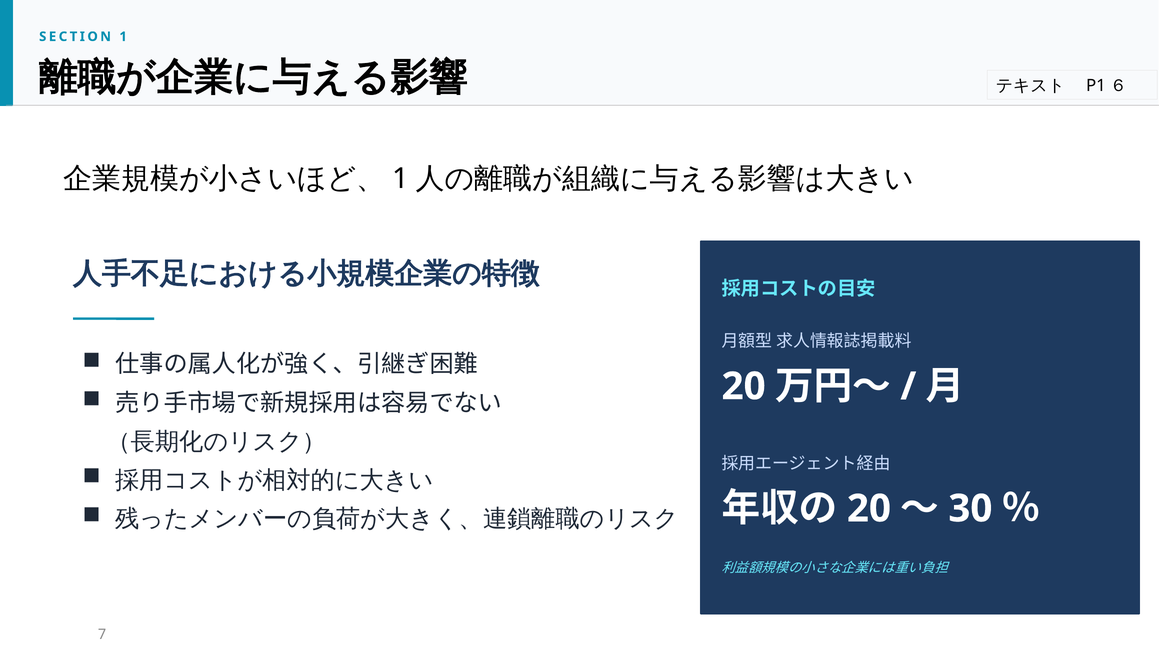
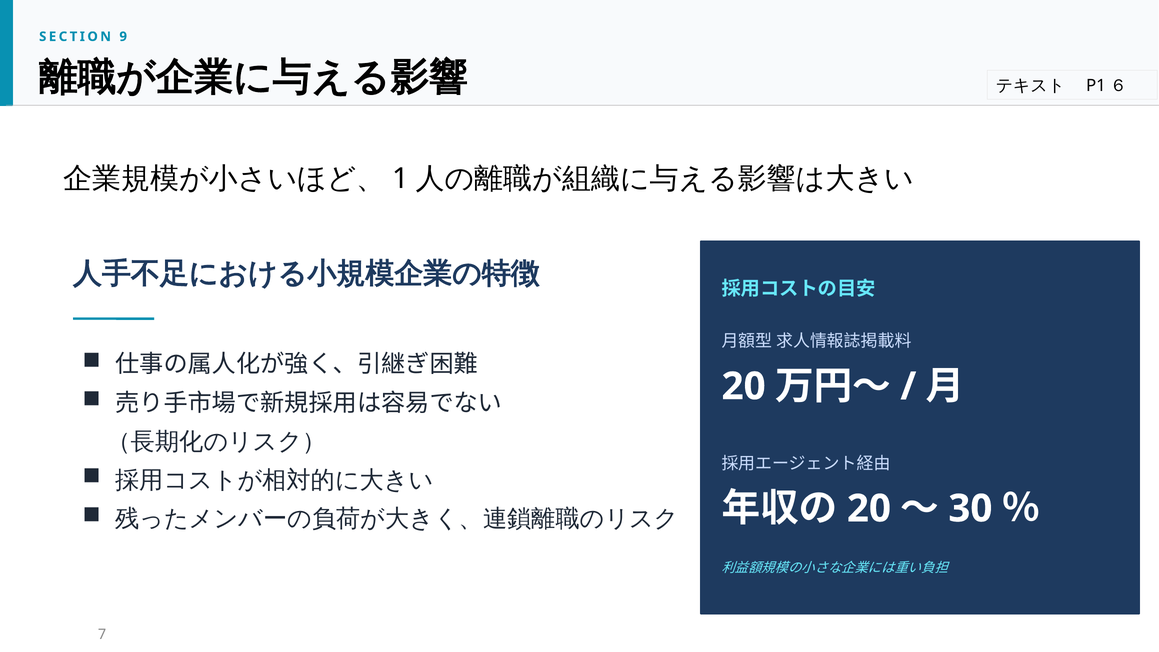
SECTION 1: 1 -> 9 (123, 37)
